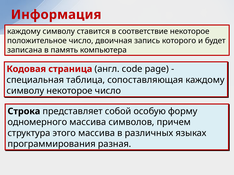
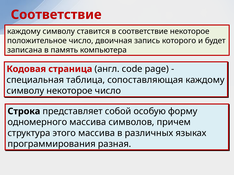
Информация: Информация -> Соответствие (56, 15)
